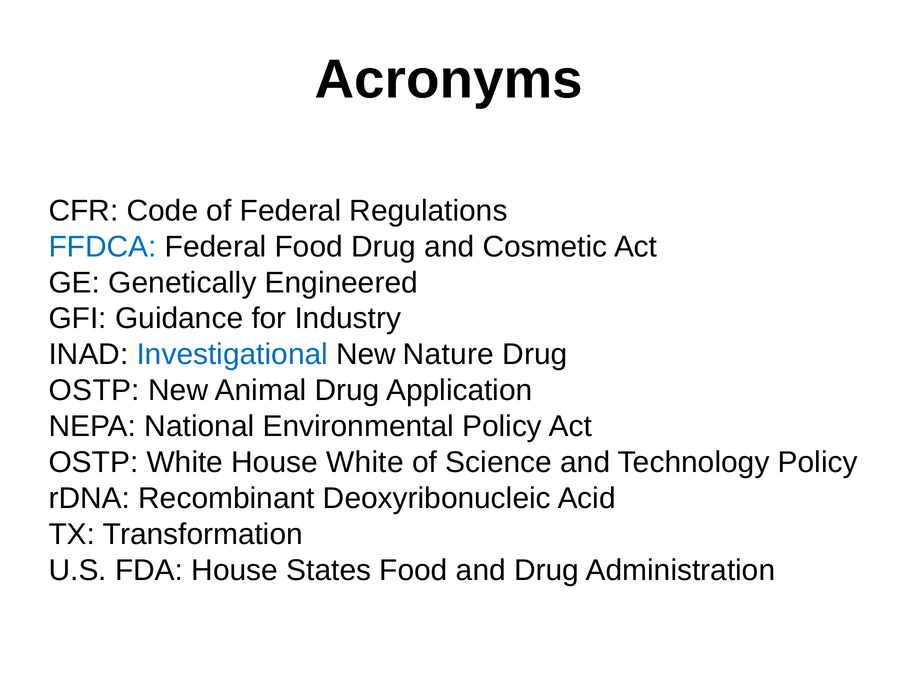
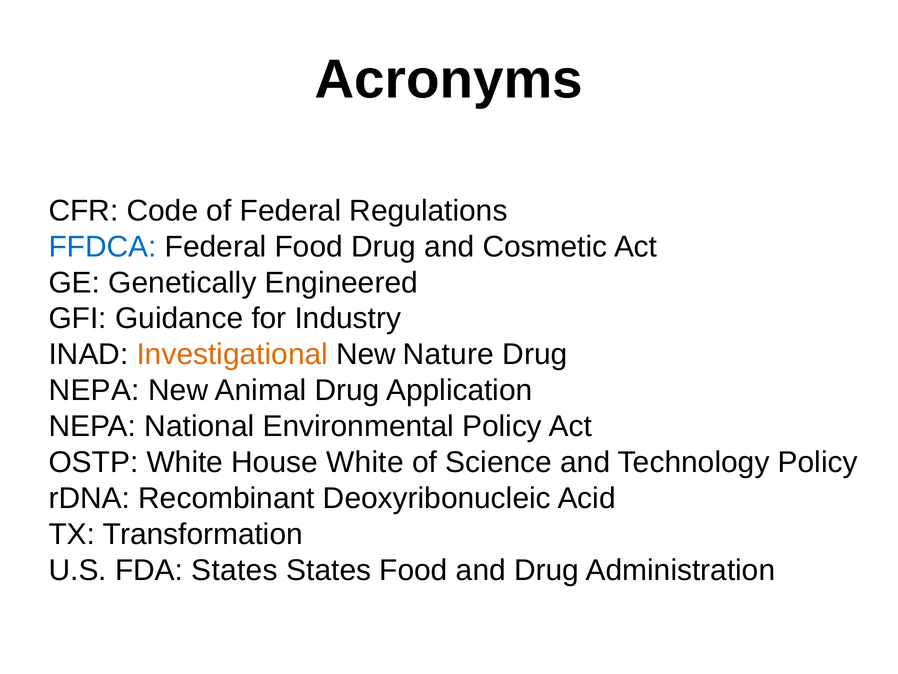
Investigational colour: blue -> orange (232, 354)
OSTP: OSTP -> NEPA (94, 390)
FDA House: House -> States (235, 570)
